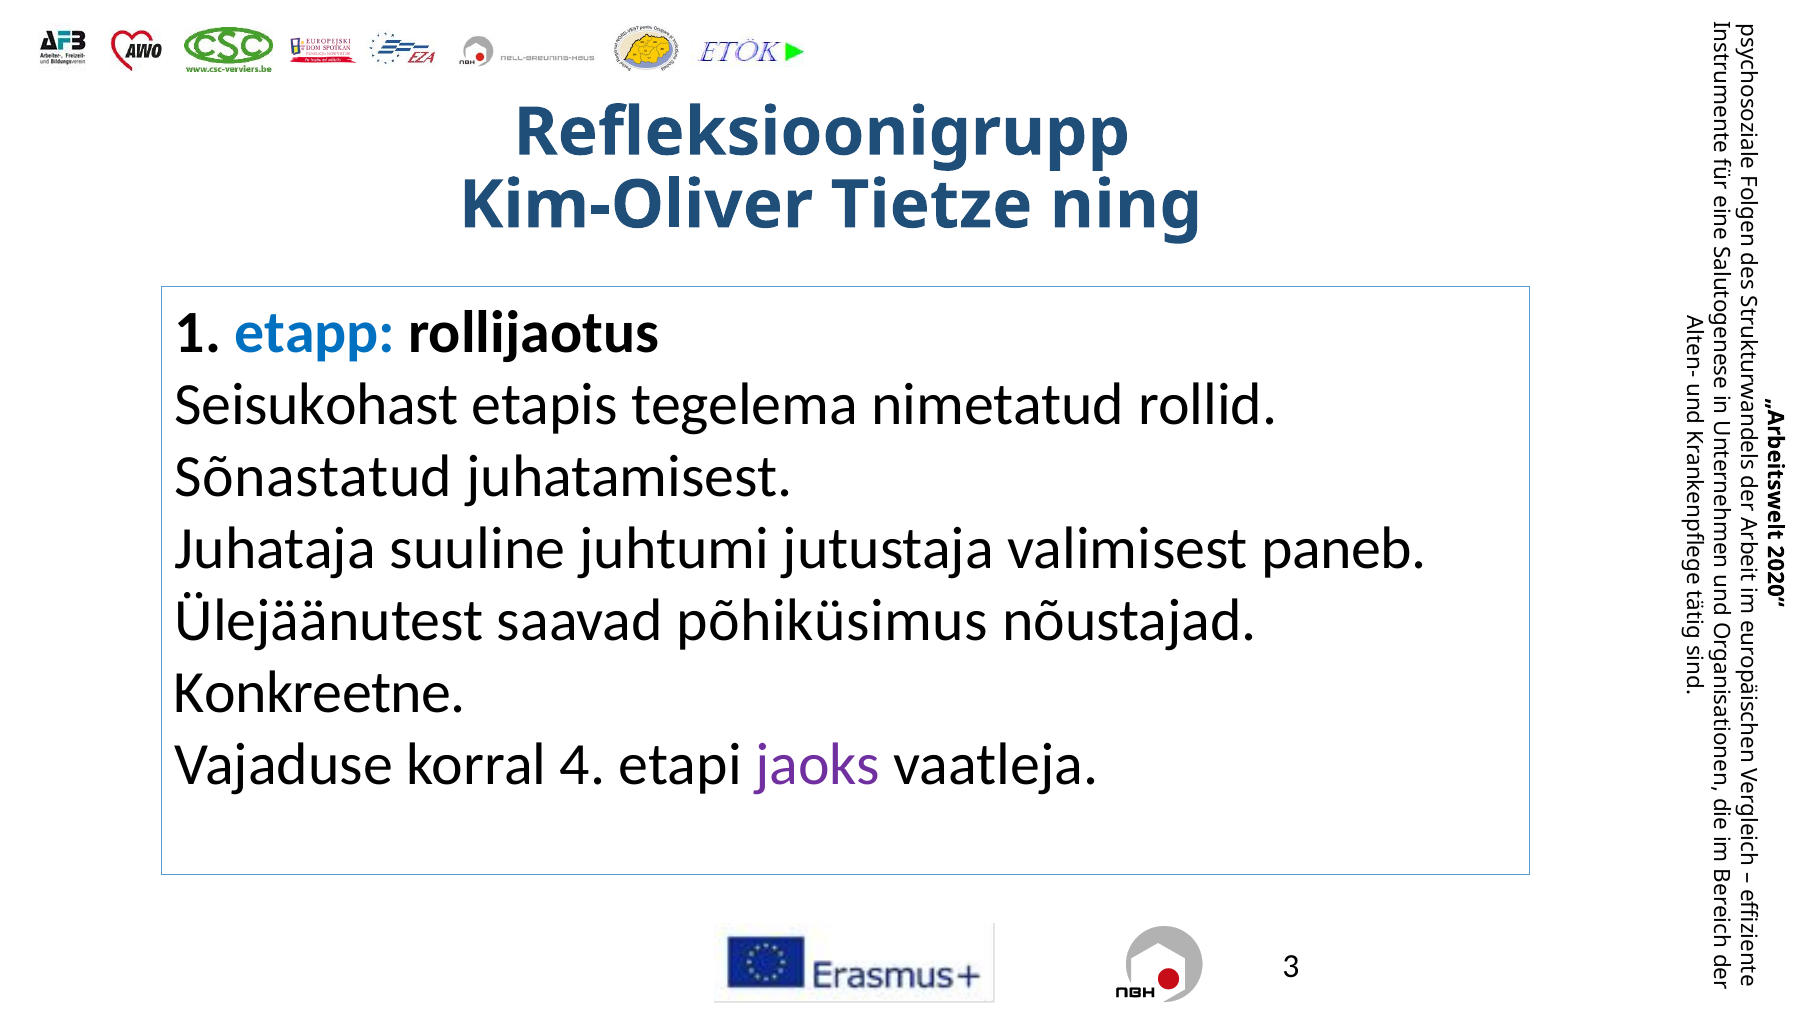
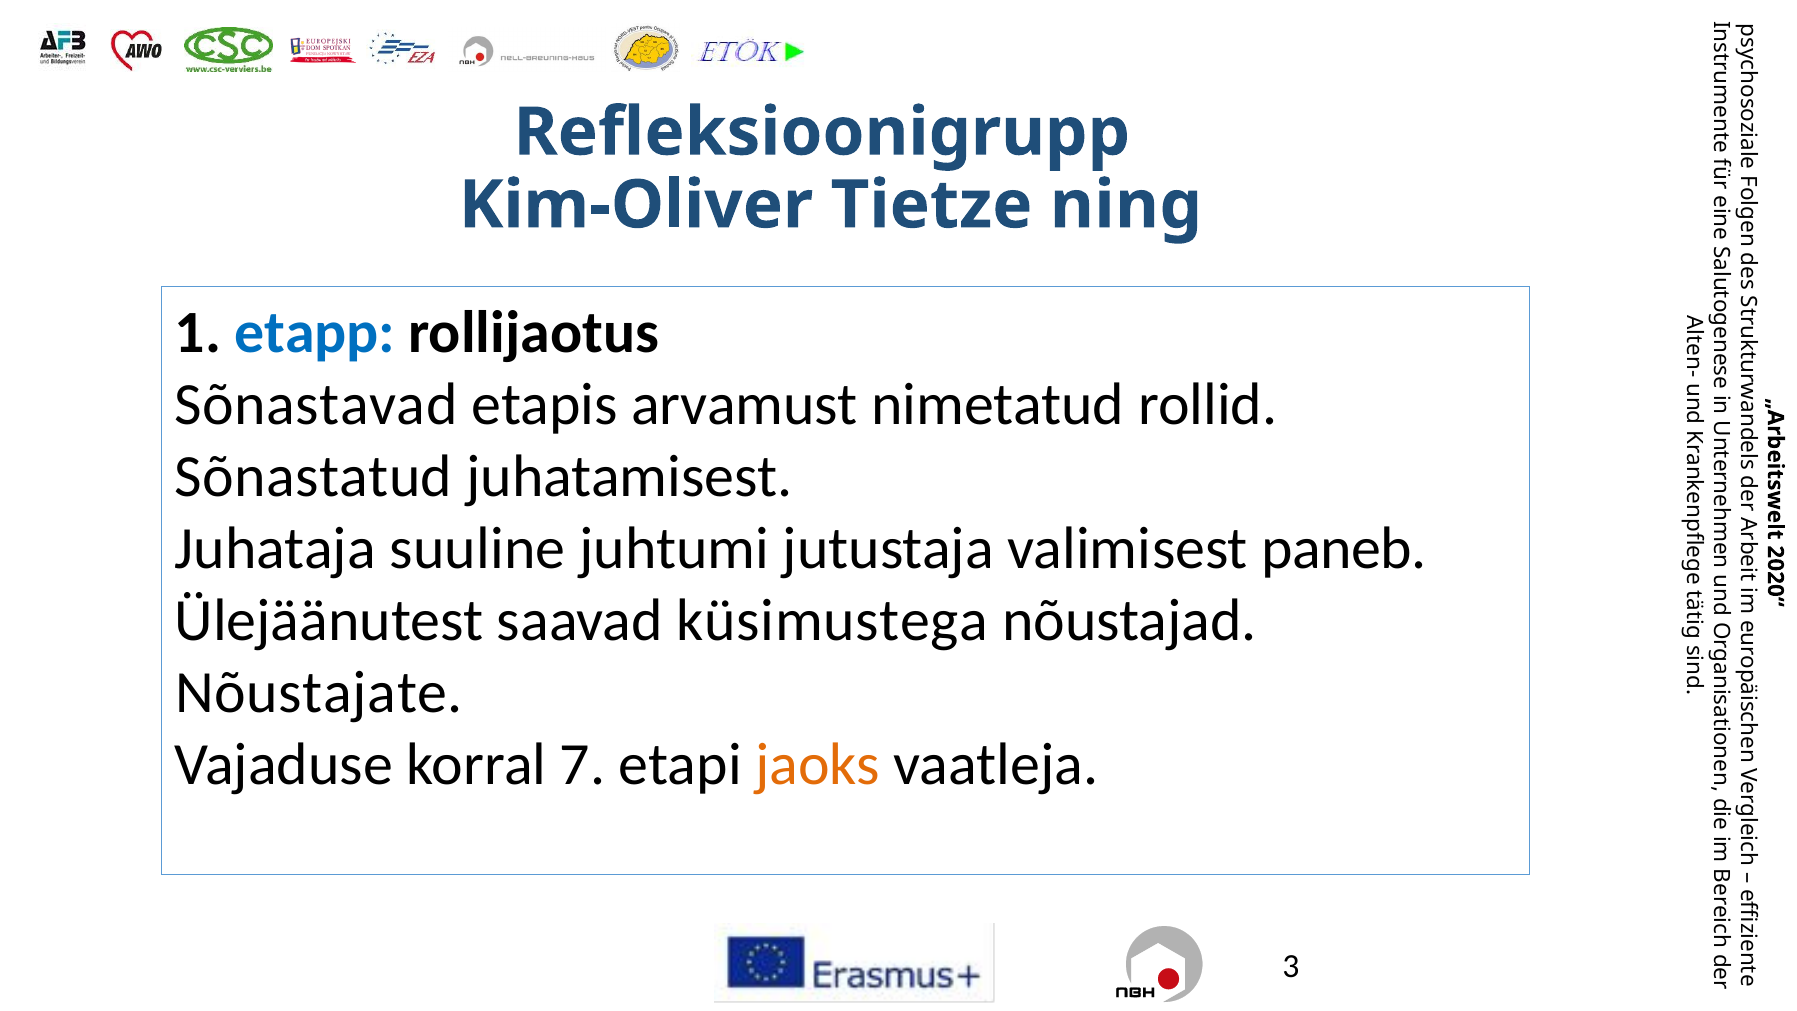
Seisukohast: Seisukohast -> Sõnastavad (316, 405)
tegelema: tegelema -> arvamust (745, 405)
põhiküsimus: põhiküsimus -> küsimustega (832, 621)
Konkreetne: Konkreetne -> Nõustajate (319, 692)
4: 4 -> 7 (583, 764)
jaoks colour: purple -> orange (818, 764)
